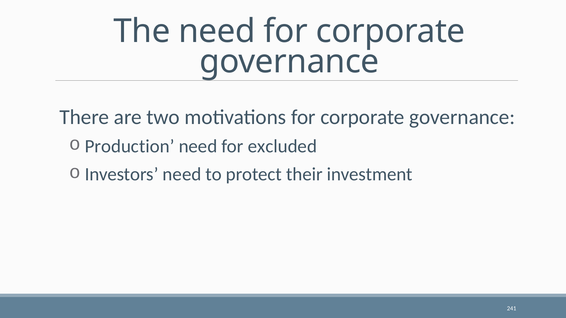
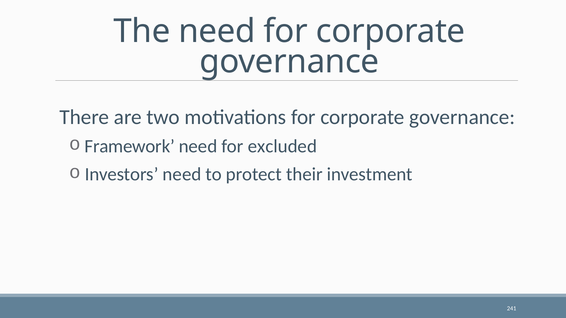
Production: Production -> Framework (130, 146)
